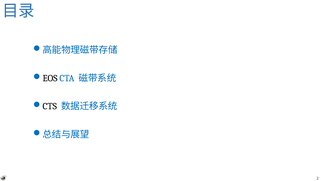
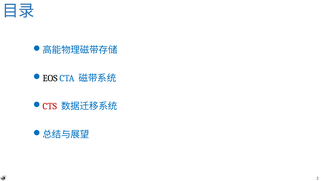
CTS colour: black -> red (50, 106)
